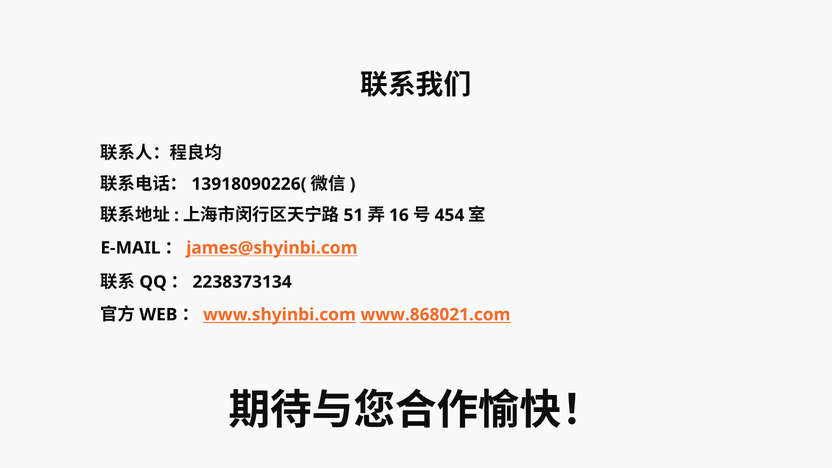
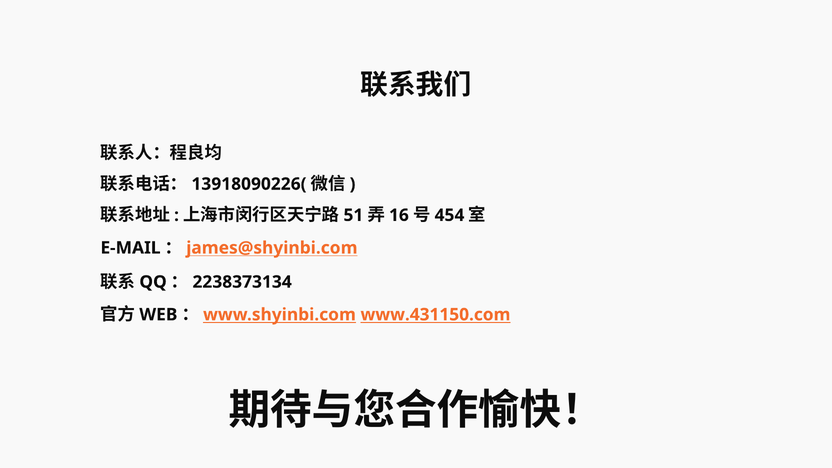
www.868021.com: www.868021.com -> www.431150.com (435, 315)
